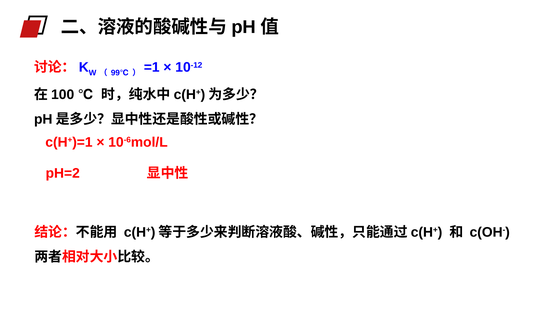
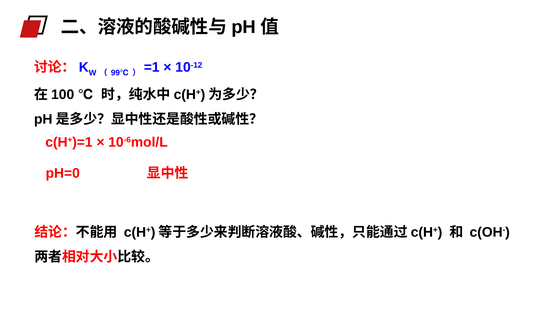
pH=2: pH=2 -> pH=0 (63, 173)
